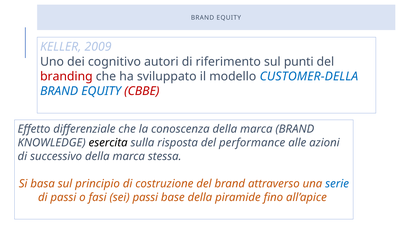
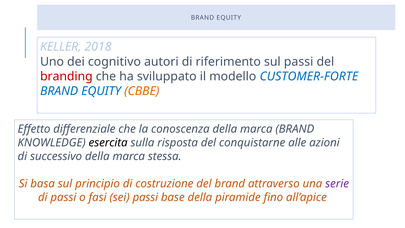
2009: 2009 -> 2018 (98, 47)
sul punti: punti -> passi (299, 62)
CUSTOMER-DELLA: CUSTOMER-DELLA -> CUSTOMER-FORTE (309, 76)
CBBE colour: red -> orange (142, 91)
performance: performance -> conquistarne (252, 143)
serie colour: blue -> purple (337, 184)
